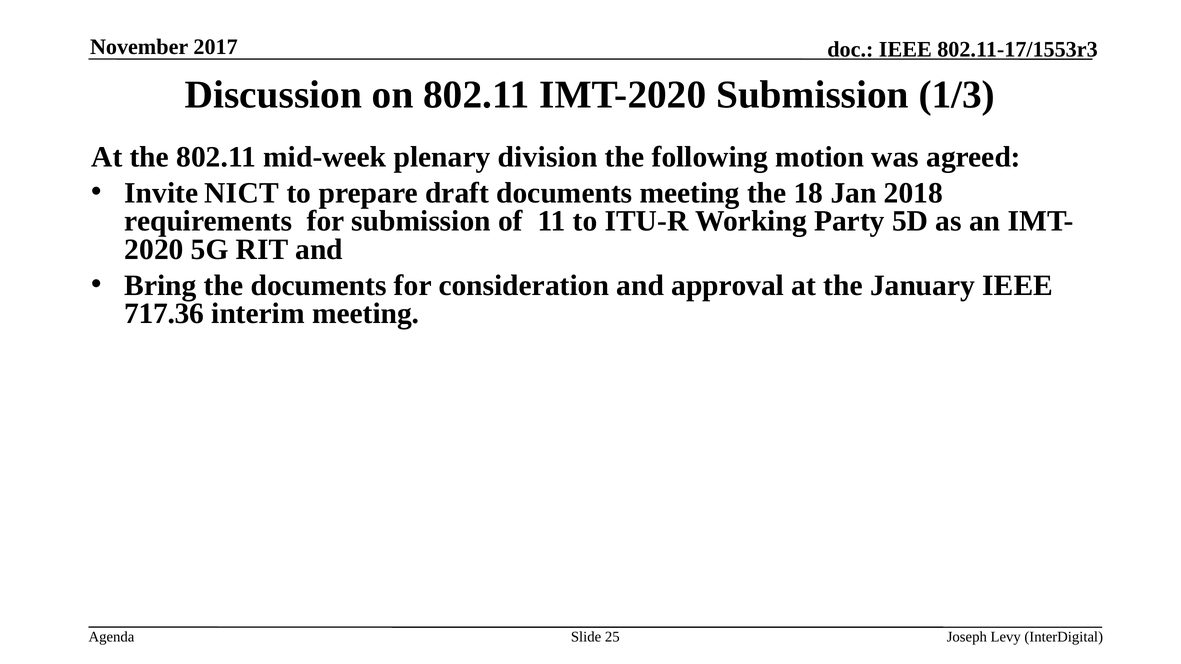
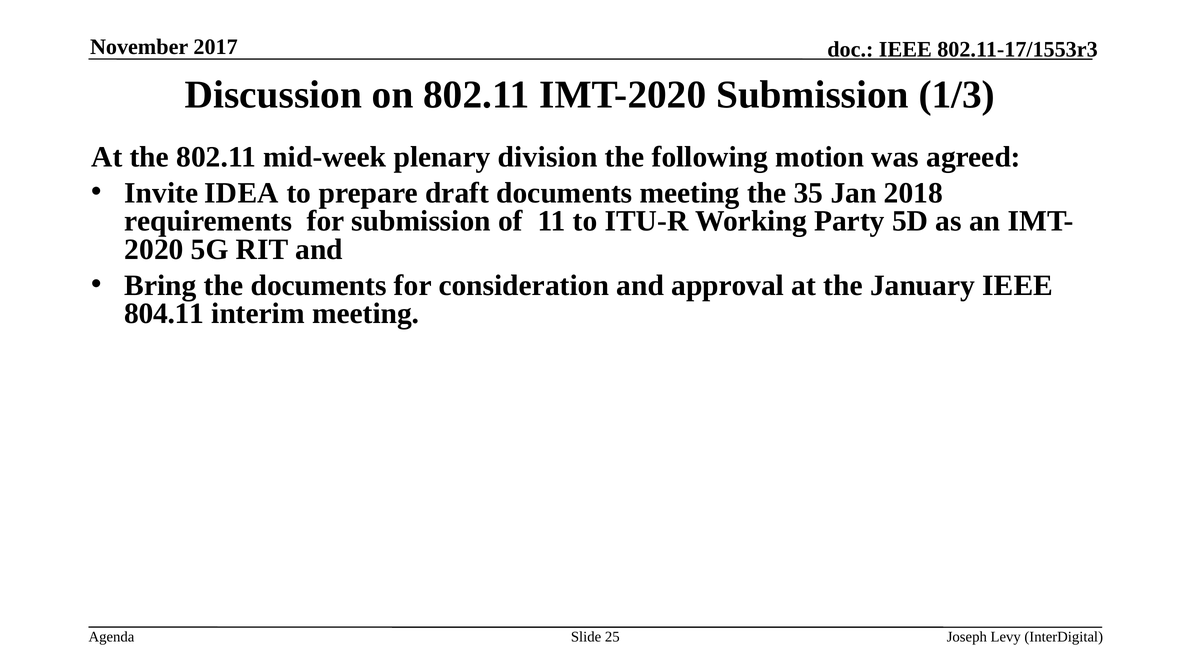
NICT: NICT -> IDEA (241, 193)
18: 18 -> 35 (808, 193)
717.36: 717.36 -> 804.11 (164, 314)
